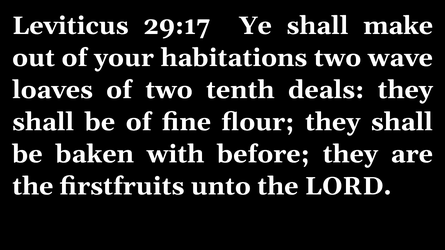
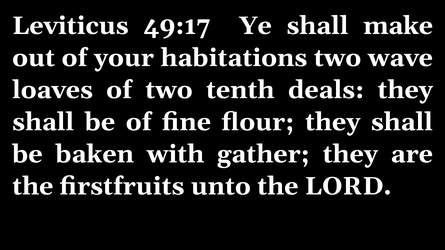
29:17: 29:17 -> 49:17 (177, 26)
before: before -> gather (263, 154)
